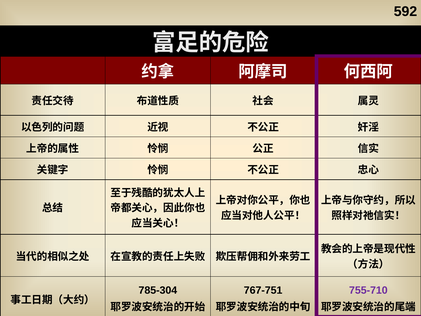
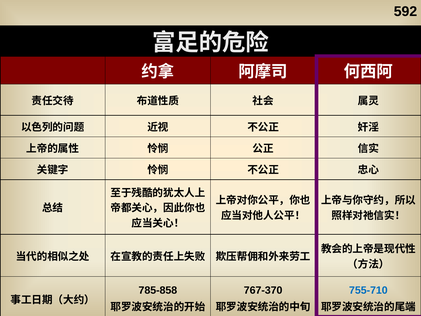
785-304: 785-304 -> 785-858 (158, 290)
767-751: 767-751 -> 767-370 (263, 290)
755-710 colour: purple -> blue (368, 290)
